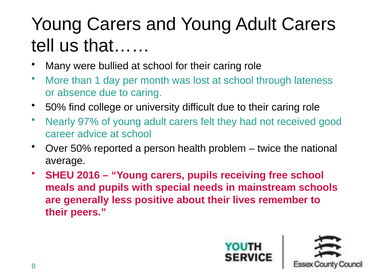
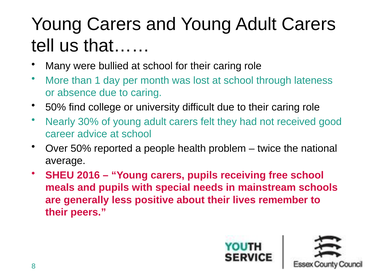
97%: 97% -> 30% (88, 122)
person: person -> people (159, 149)
